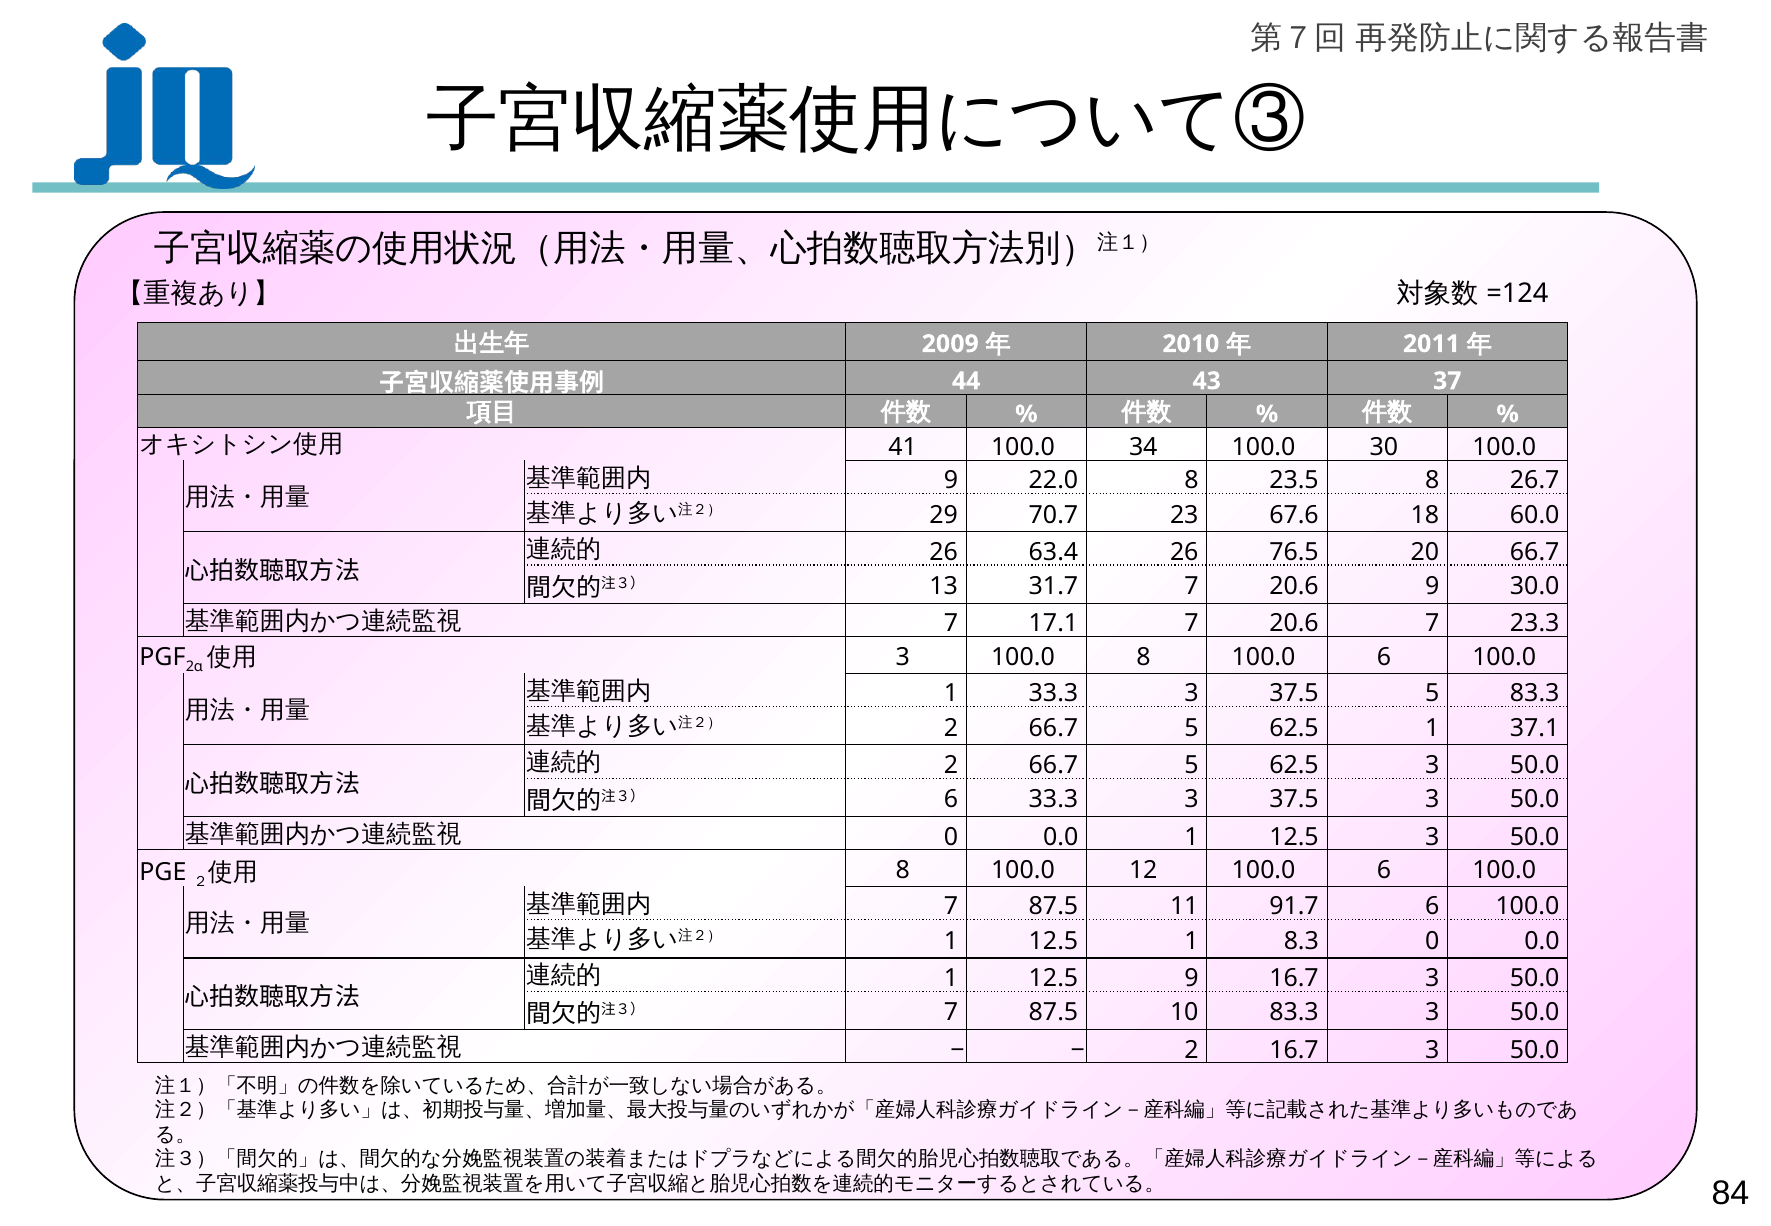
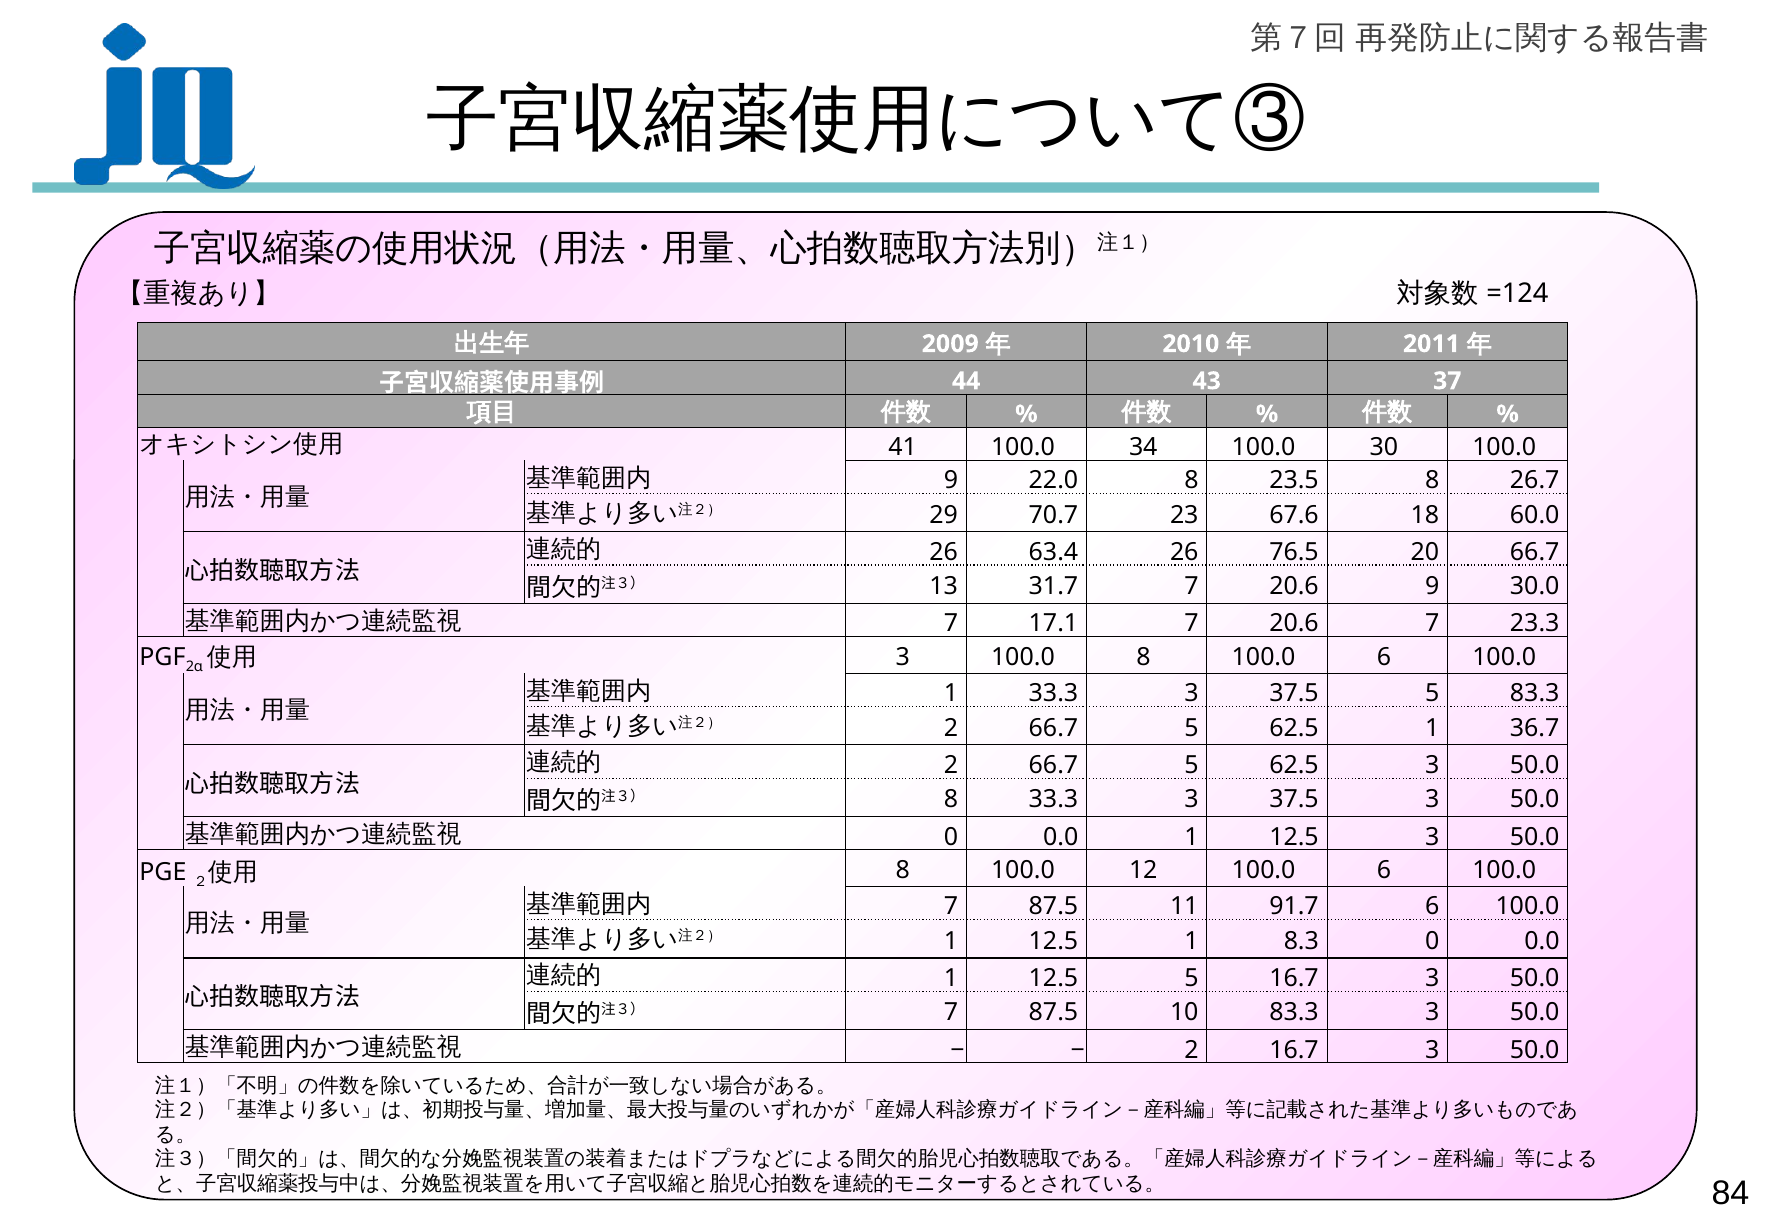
37.1: 37.1 -> 36.7 (1535, 728)
6: 6 -> 8 (951, 800)
12.5 9: 9 -> 5 (1192, 979)
